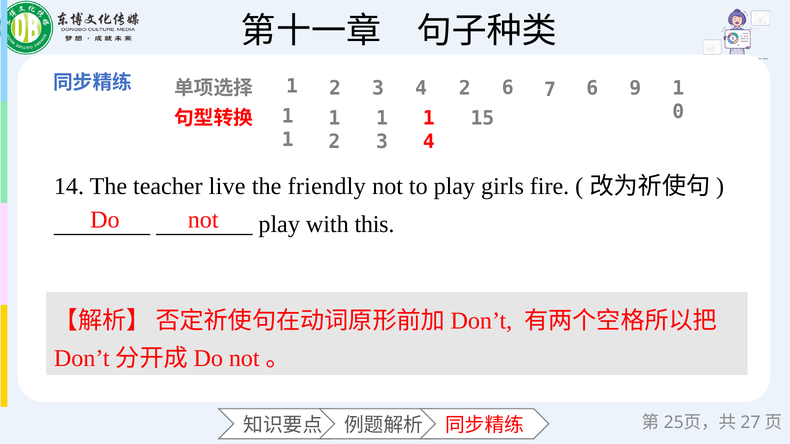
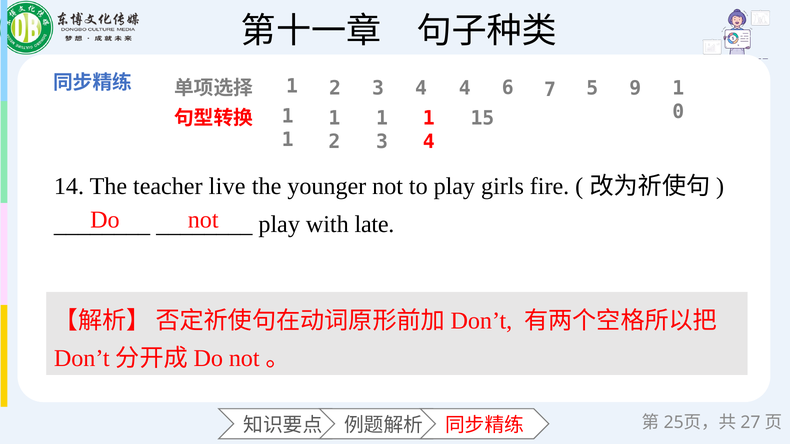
4 2: 2 -> 4 (465, 88)
7 6: 6 -> 5 (592, 88)
friendly: friendly -> younger (327, 187)
this: this -> late (374, 224)
